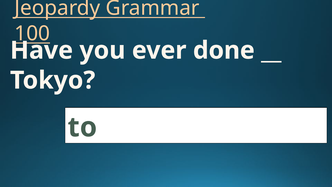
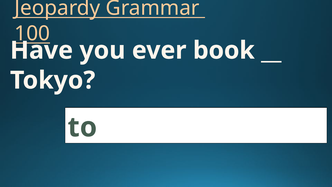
done: done -> book (224, 50)
